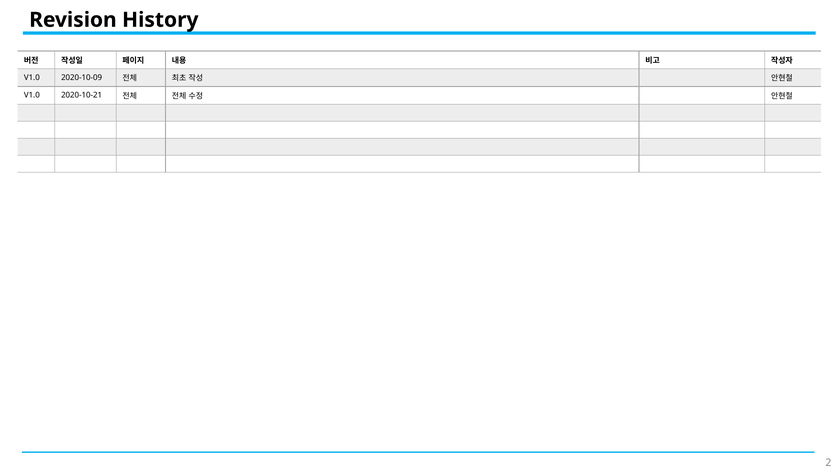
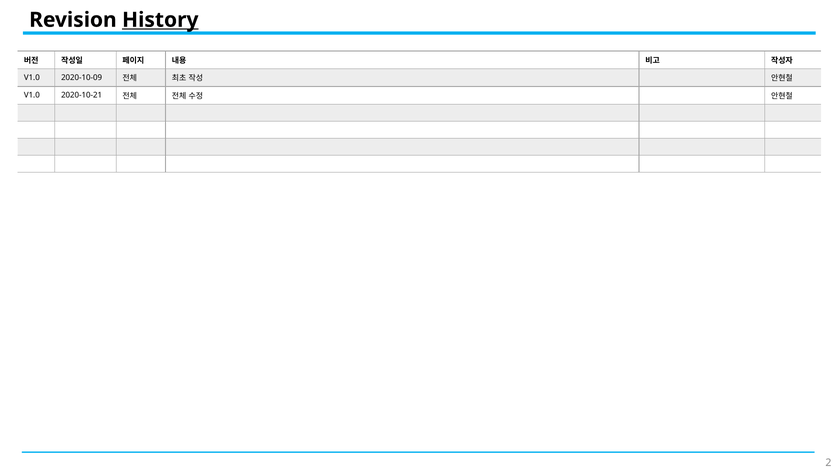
History underline: none -> present (160, 20)
